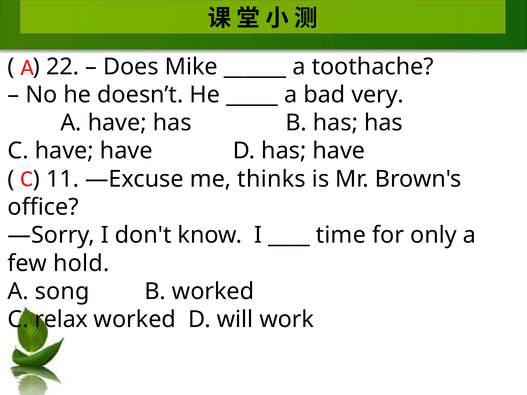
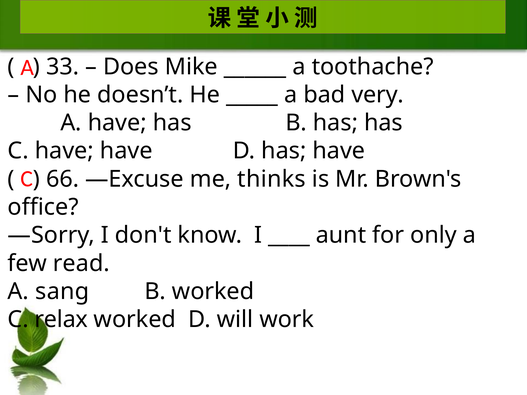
22: 22 -> 33 (63, 67)
11: 11 -> 66 (63, 179)
time: time -> aunt (341, 235)
hold: hold -> read (81, 263)
song: song -> sang (62, 292)
